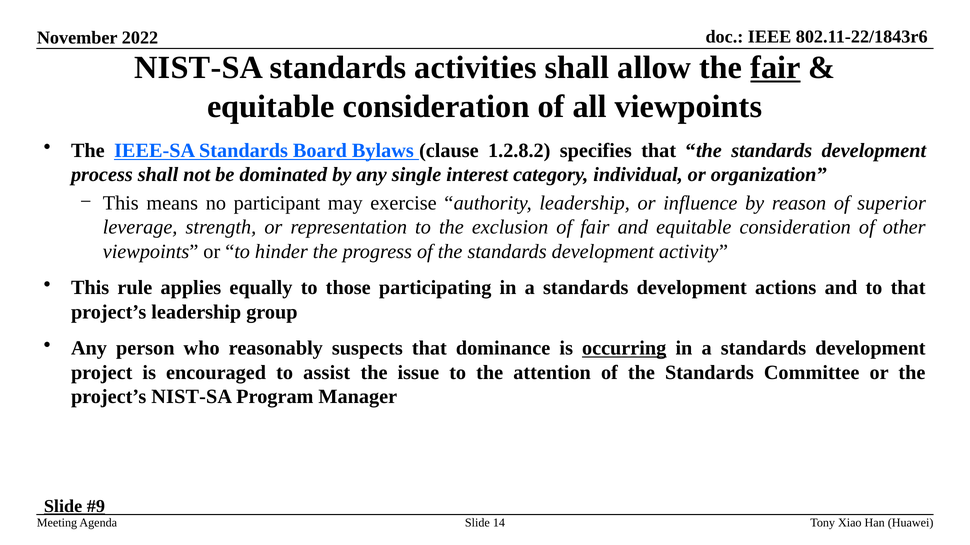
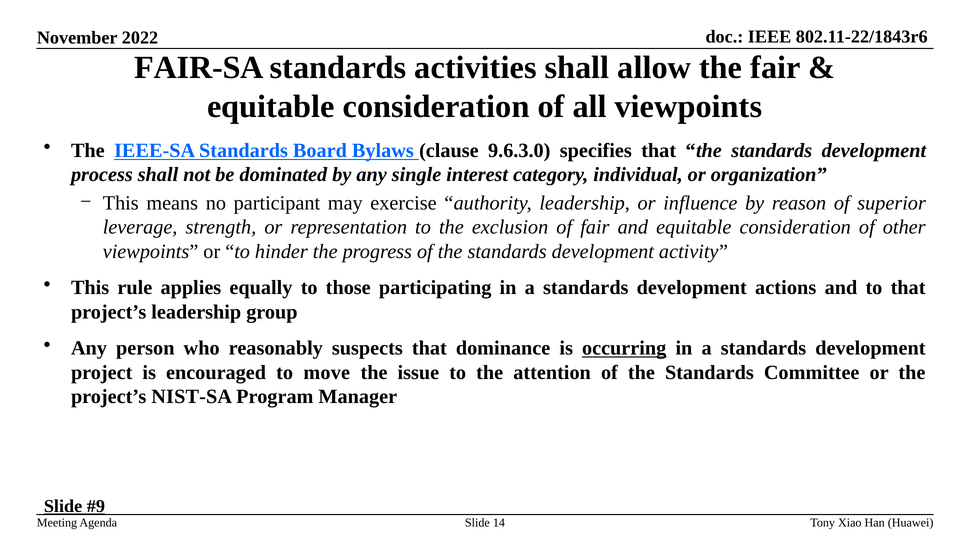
NIST-SA: NIST-SA -> FAIR-SA (199, 68)
fair underline: present -> none (775, 68)
1.2.8.2: 1.2.8.2 -> 9.6.3.0 (519, 151)
assist: assist -> move (327, 373)
